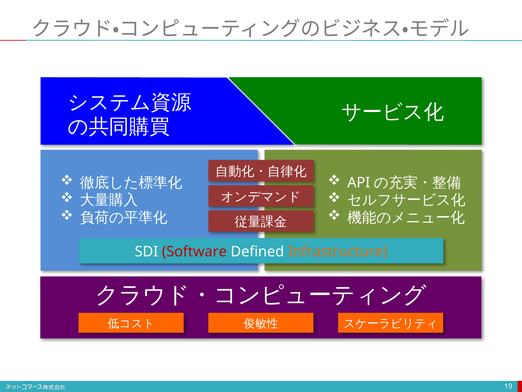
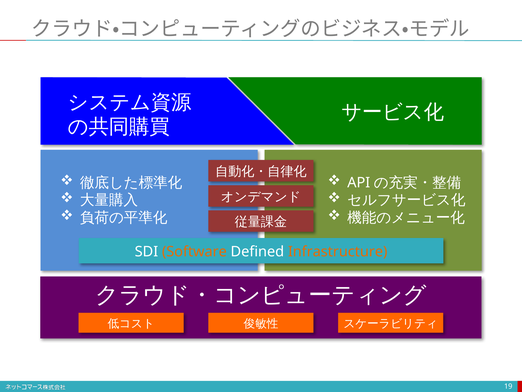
Software colour: red -> orange (194, 251)
